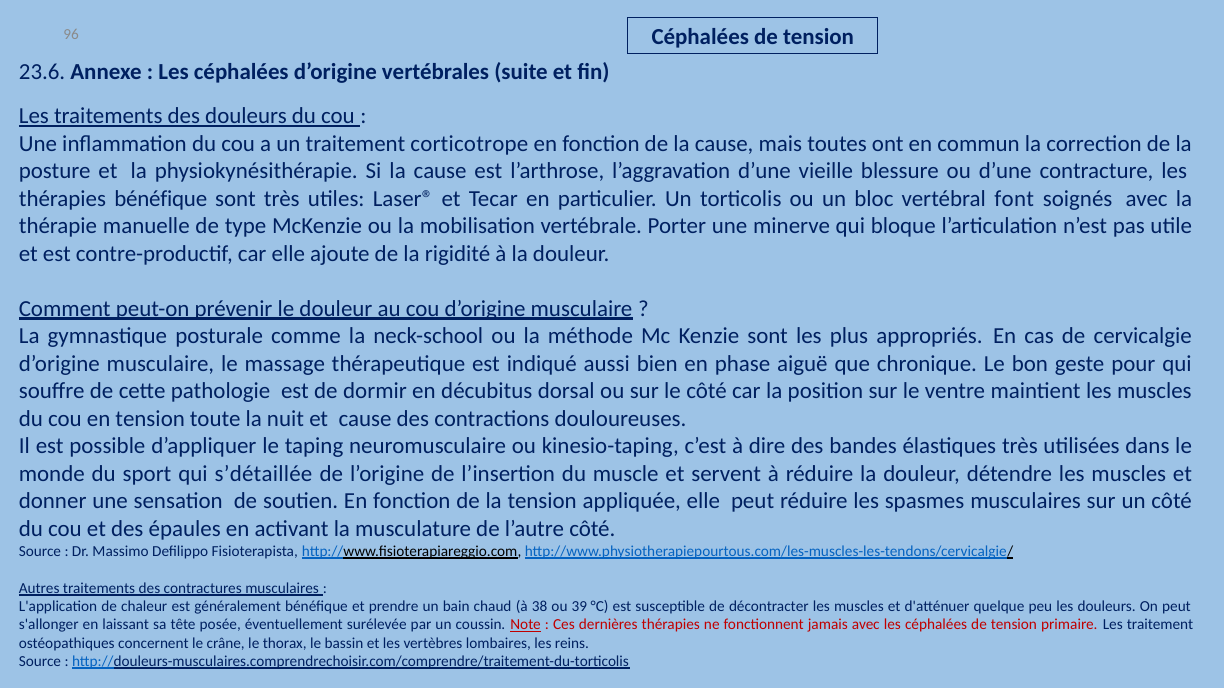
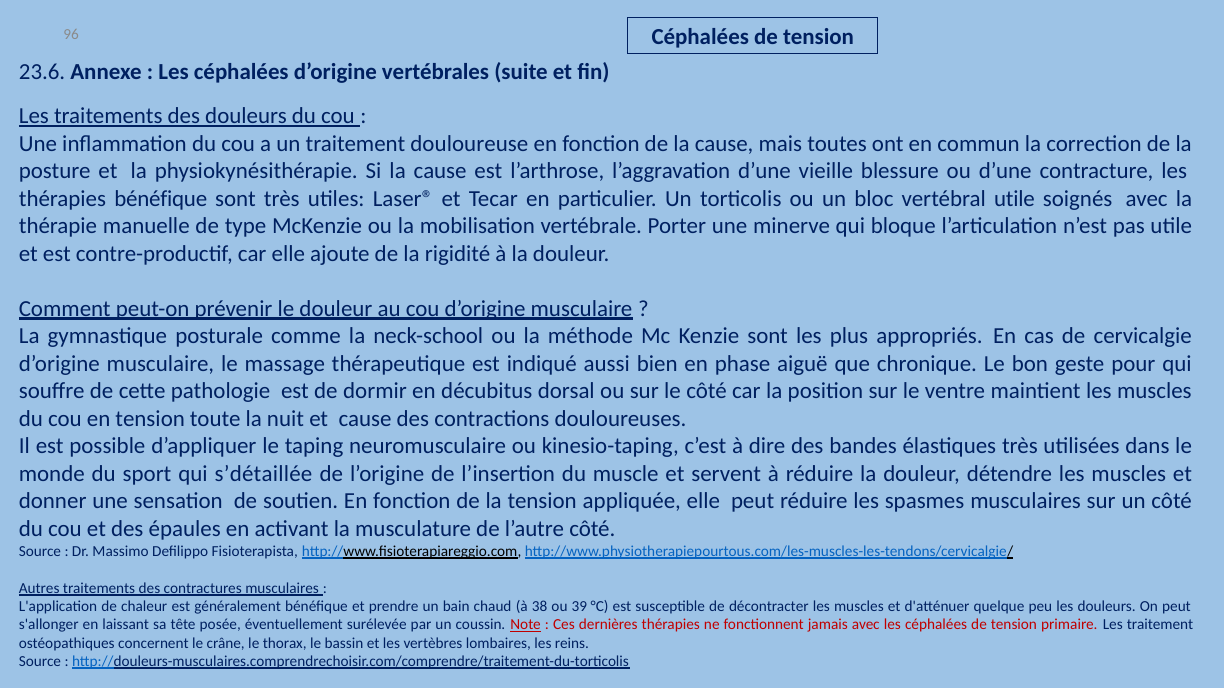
corticotrope: corticotrope -> douloureuse (469, 144)
vertébral font: font -> utile (1014, 199)
